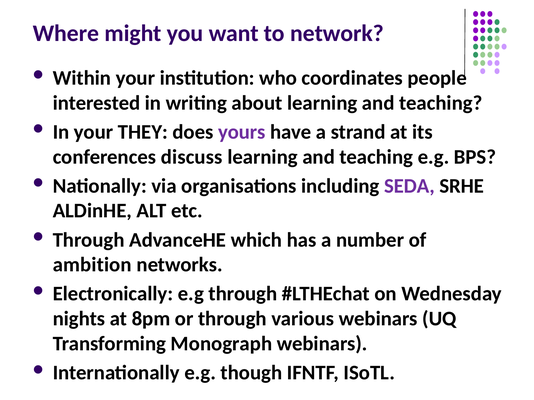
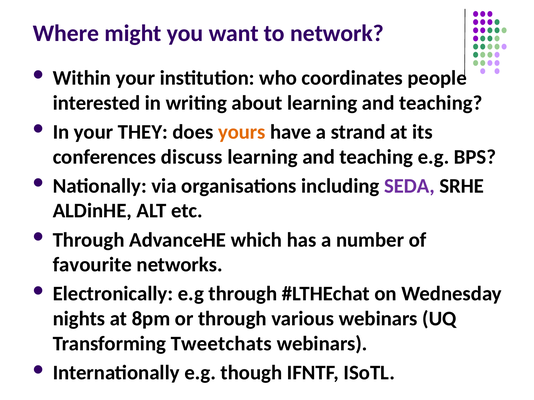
yours colour: purple -> orange (242, 132)
ambition: ambition -> favourite (92, 265)
Monograph: Monograph -> Tweetchats (221, 344)
